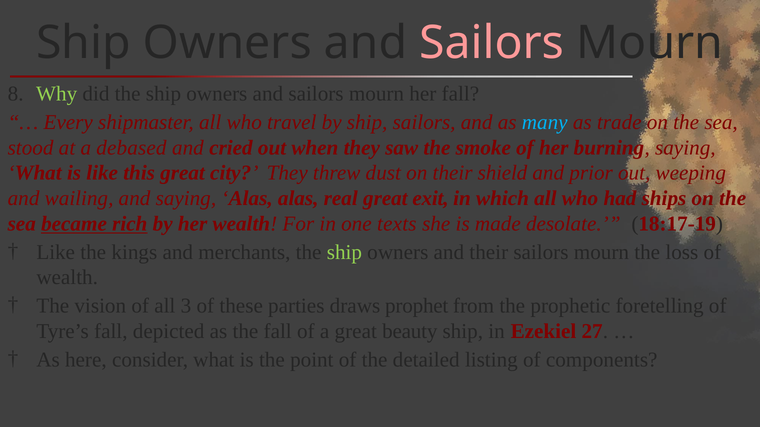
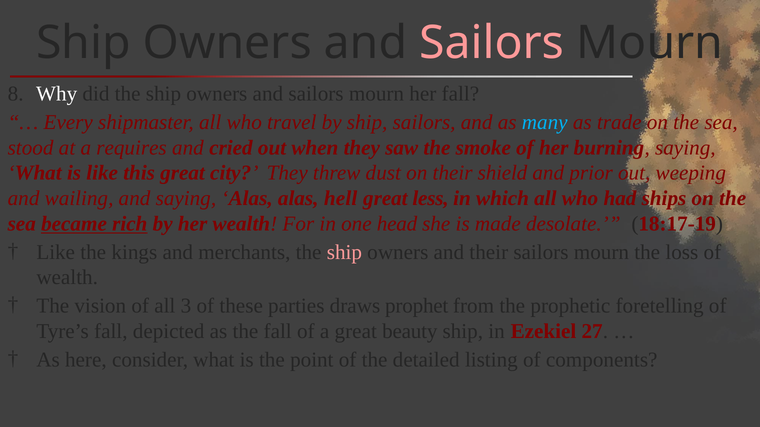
Why colour: light green -> white (57, 94)
debased: debased -> requires (132, 148)
real: real -> hell (341, 198)
exit: exit -> less (431, 198)
texts: texts -> head (397, 224)
ship colour: light green -> pink (344, 252)
